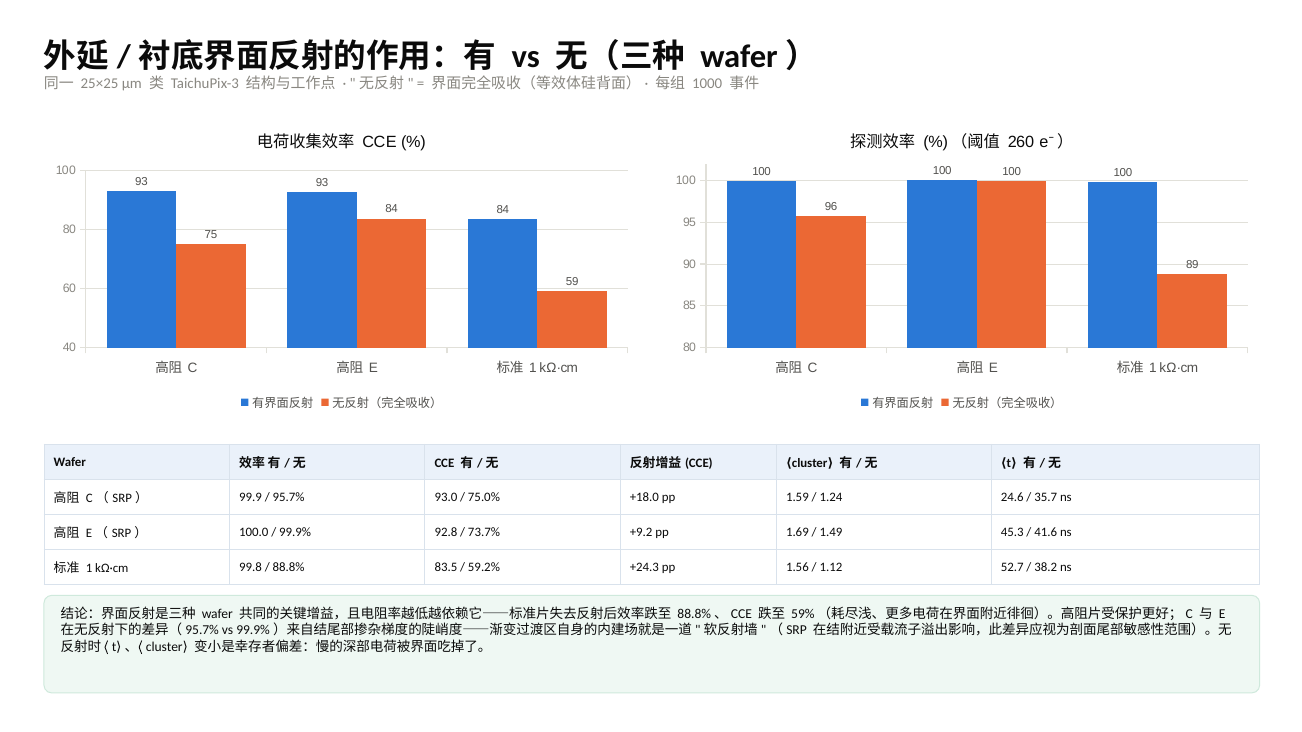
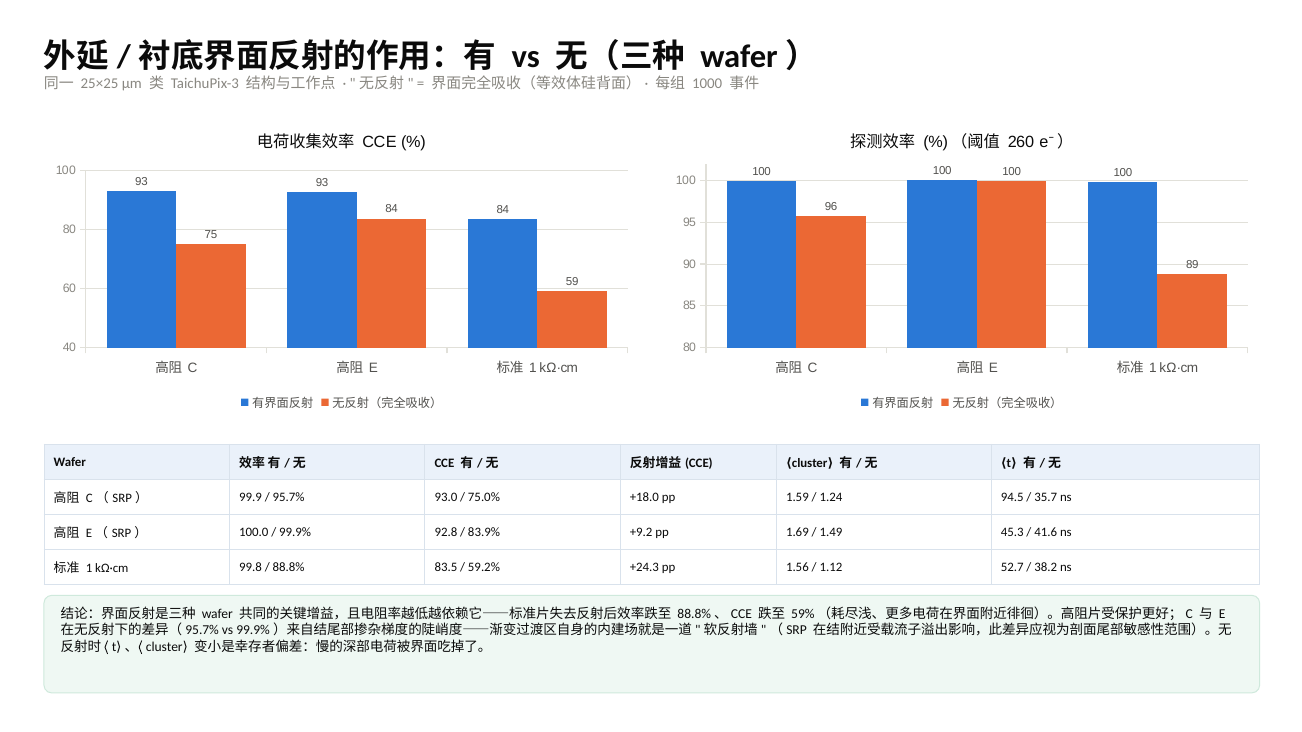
24.6: 24.6 -> 94.5 (1012, 497)
73.7%: 73.7% -> 83.9% (484, 532)
